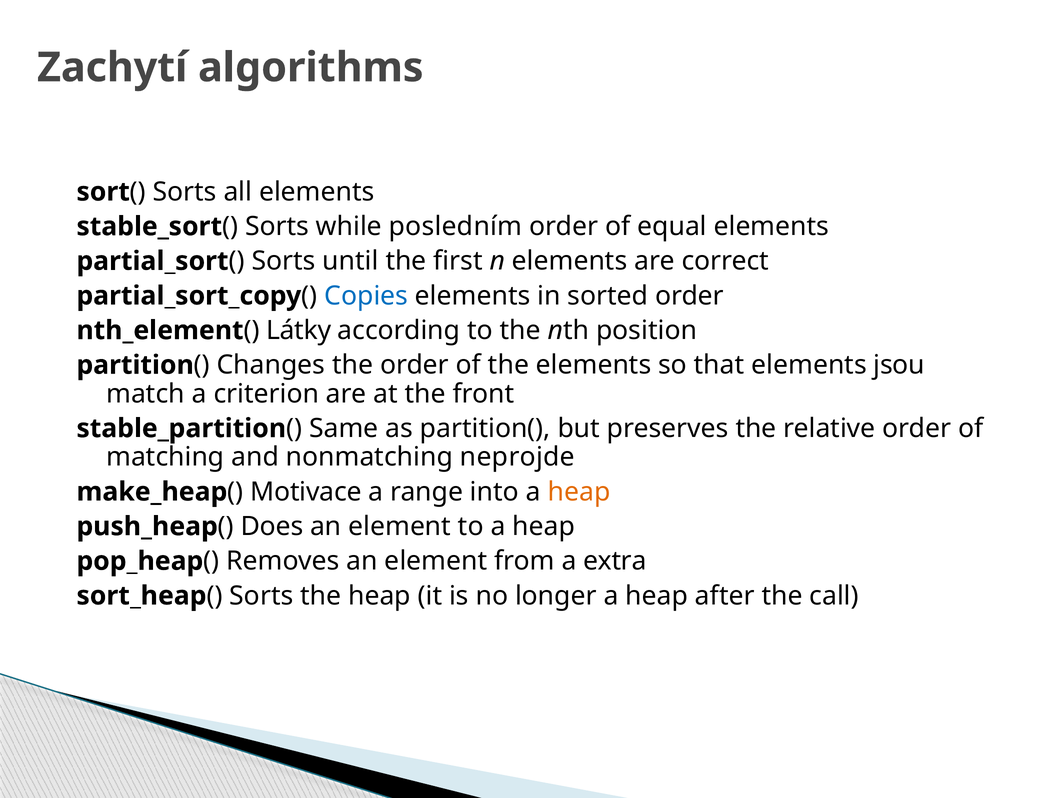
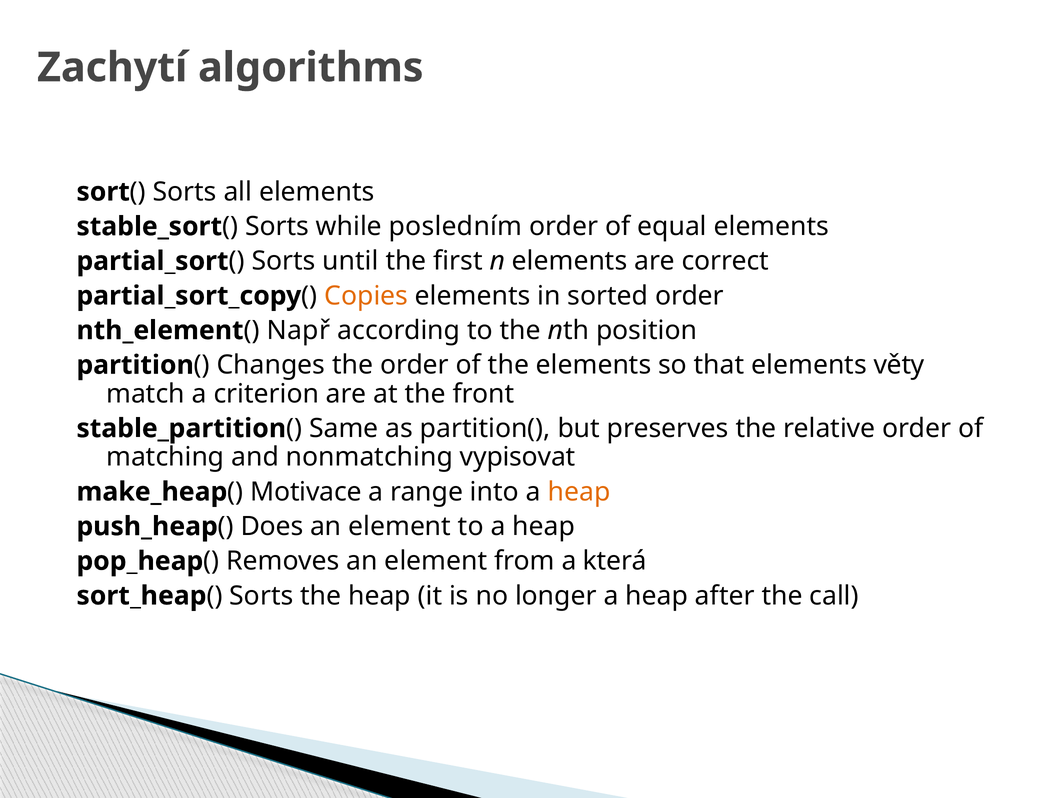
Copies colour: blue -> orange (366, 296)
Látky: Látky -> Např (298, 330)
jsou: jsou -> věty (899, 365)
neprojde: neprojde -> vypisovat (518, 457)
extra: extra -> která (615, 561)
